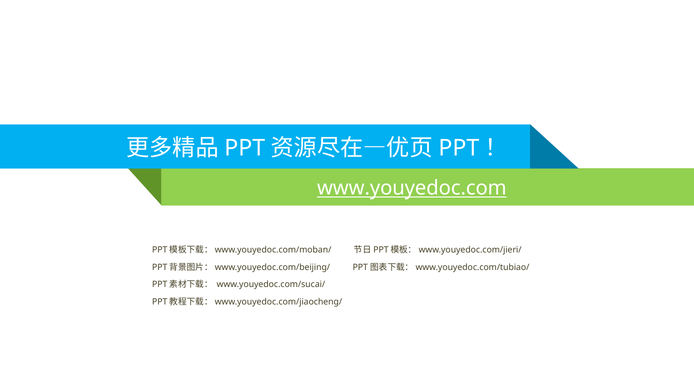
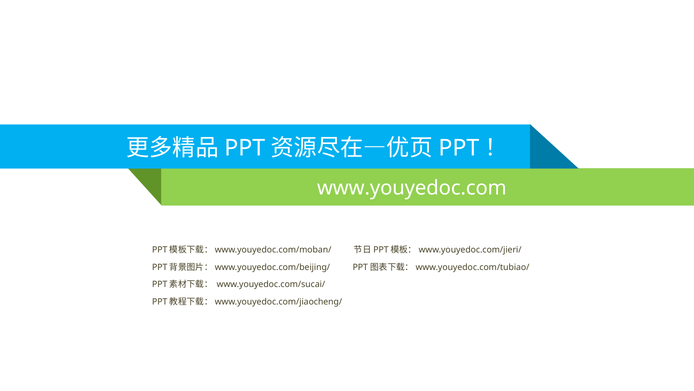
www.youyedoc.com underline: present -> none (412, 188)
